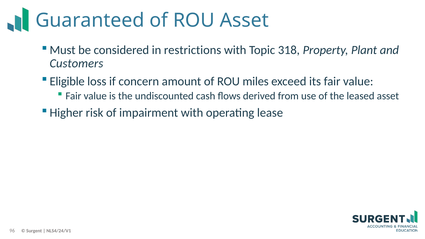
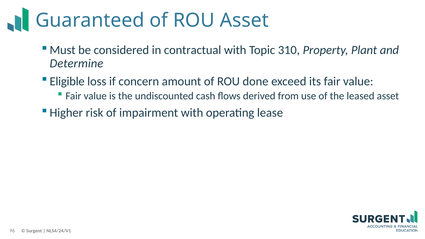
restrictions: restrictions -> contractual (193, 50)
318: 318 -> 310 (289, 50)
Customers: Customers -> Determine (76, 63)
miles: miles -> done (256, 81)
